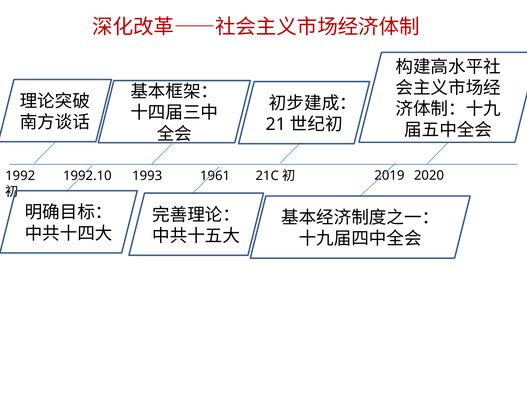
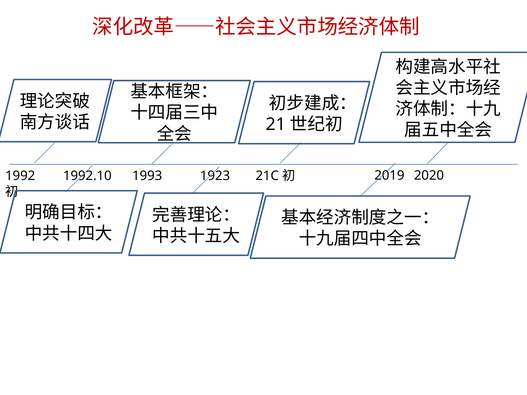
1961: 1961 -> 1923 (215, 176)
